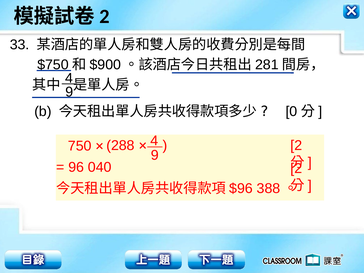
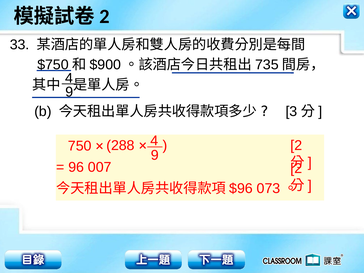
281: 281 -> 735 (267, 65)
0: 0 -> 3 (291, 111)
040: 040 -> 007 (100, 167)
388: 388 -> 073 (268, 188)
